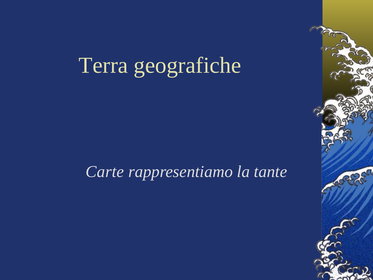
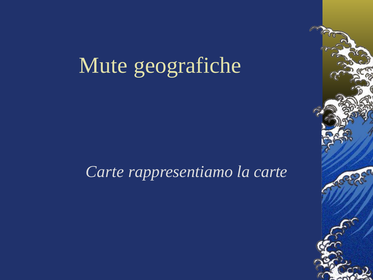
Terra: Terra -> Mute (103, 65)
la tante: tante -> carte (271, 171)
